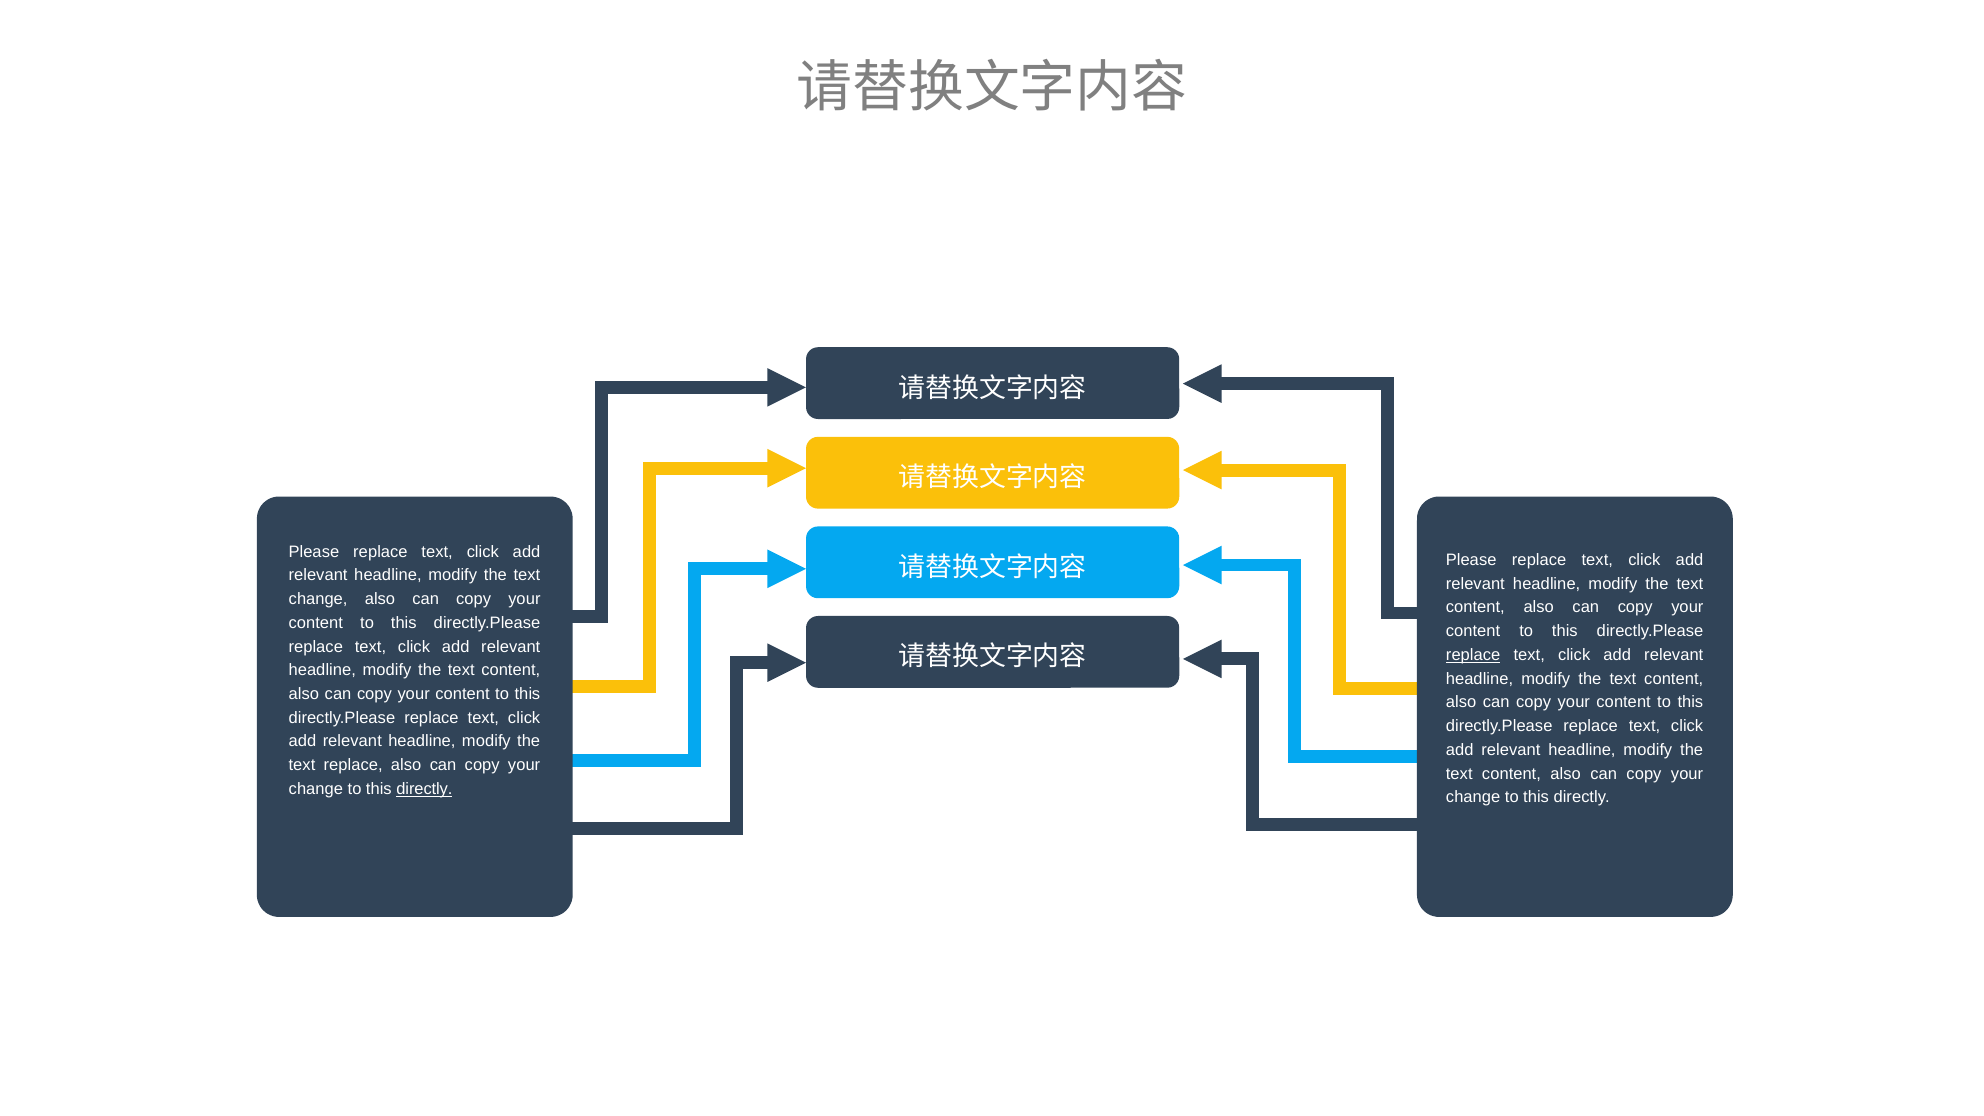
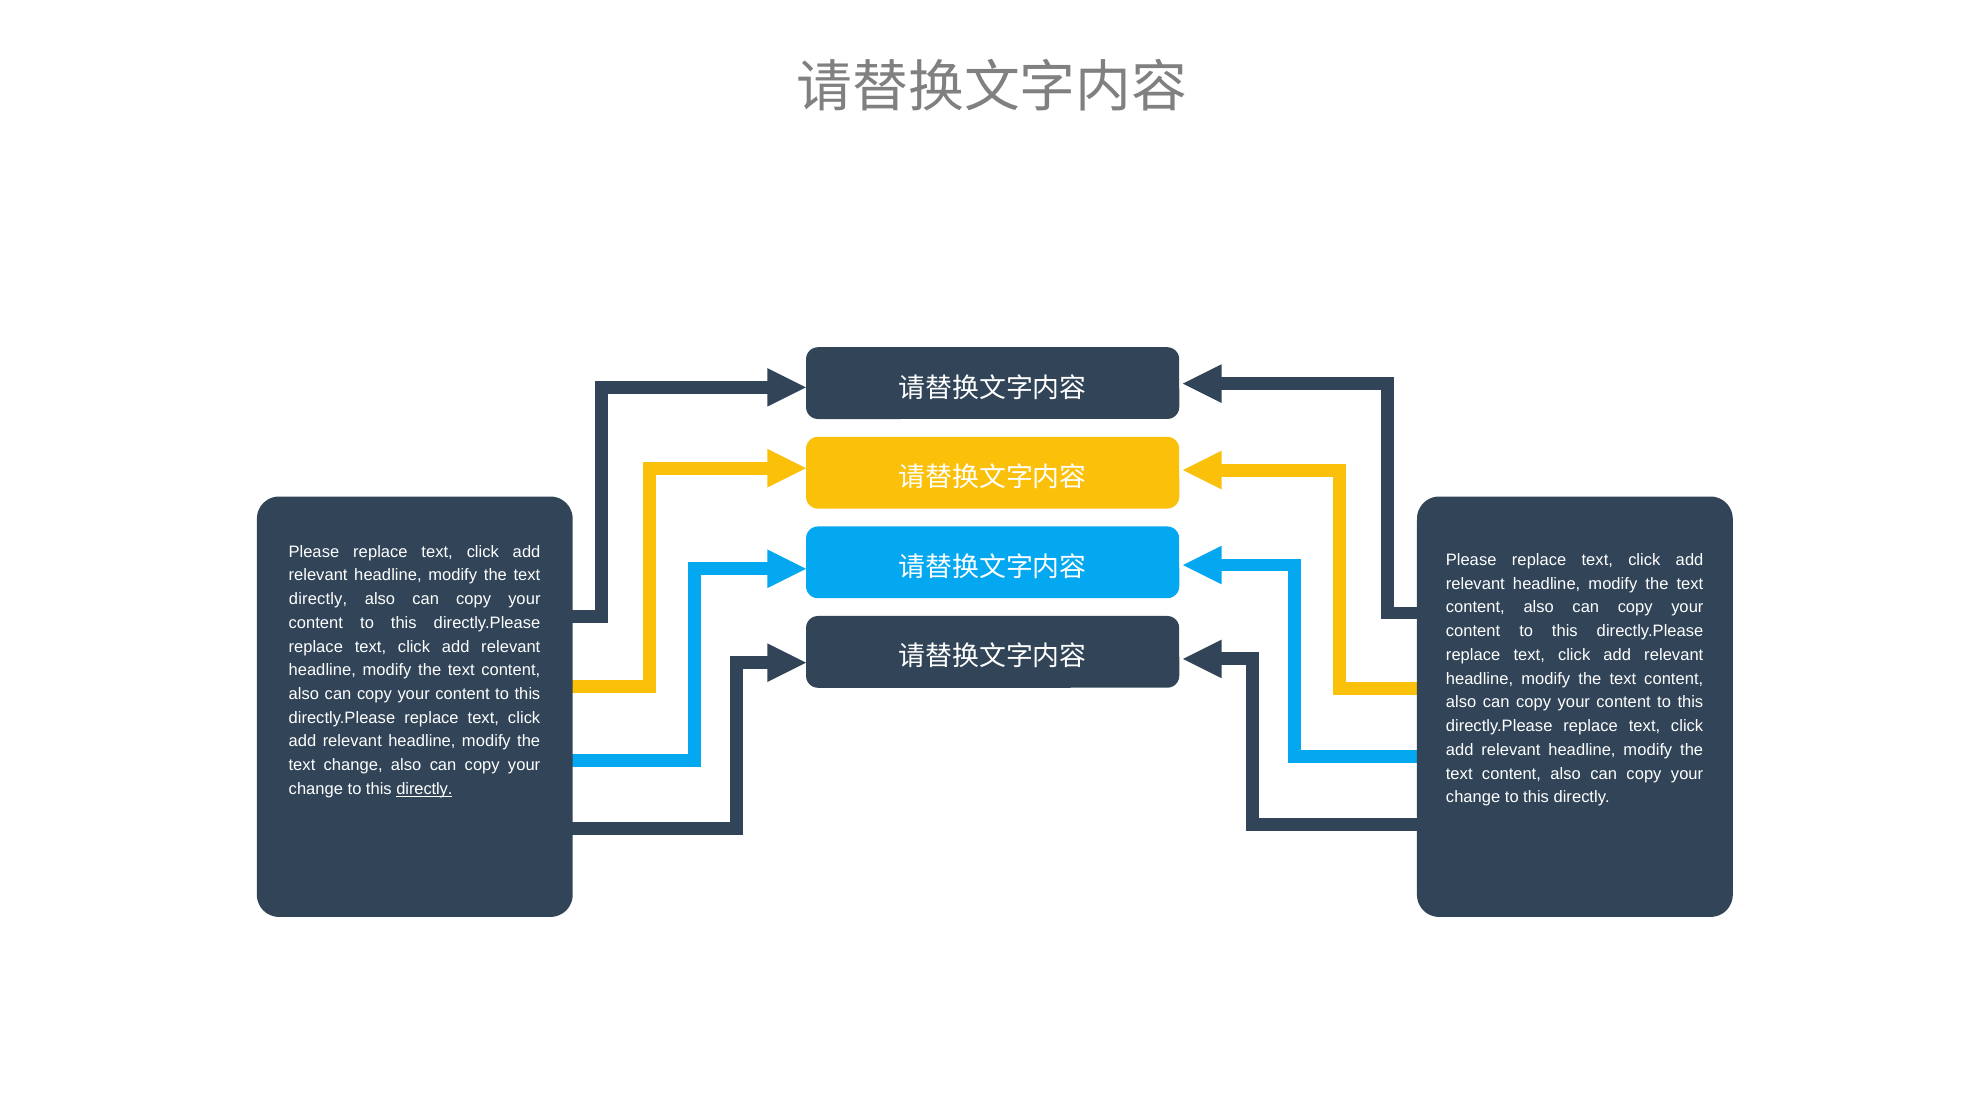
change: change -> directly (318, 599)
replace underline: present -> none (1473, 655)
text replace: replace -> change (353, 765)
